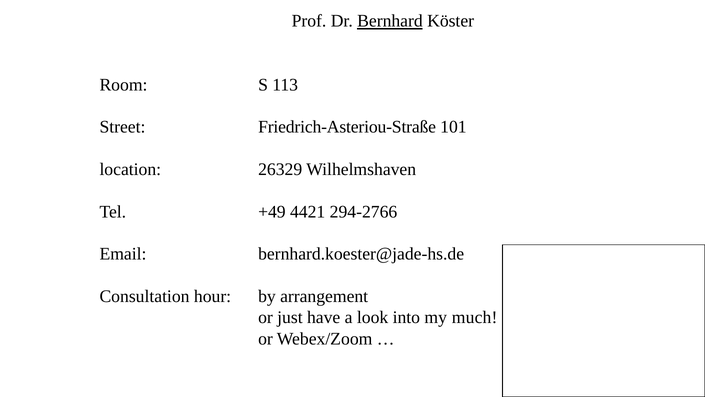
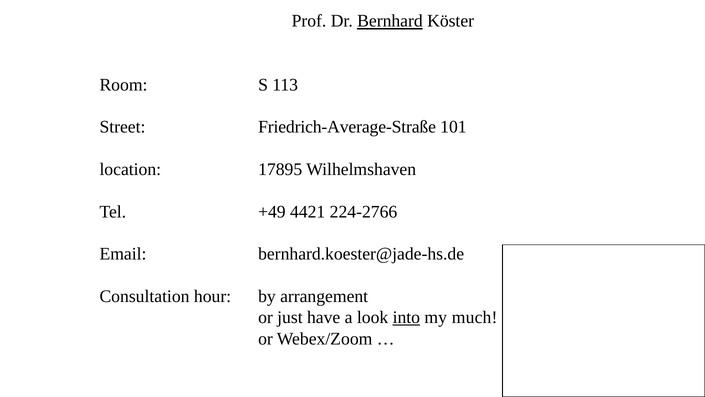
Friedrich-Asteriou-Straße: Friedrich-Asteriou-Straße -> Friedrich-Average-Straße (347, 127)
26329: 26329 -> 17895 (280, 169)
294-2766: 294-2766 -> 224-2766 (363, 211)
into underline: none -> present (406, 317)
